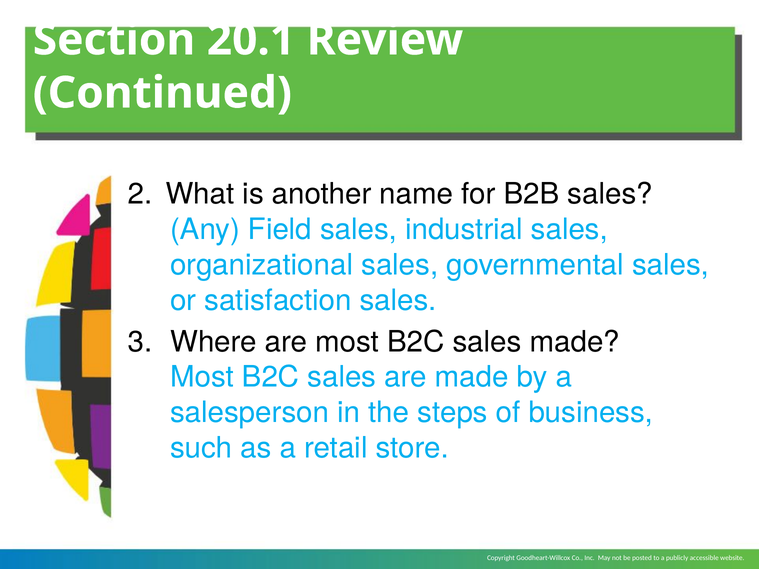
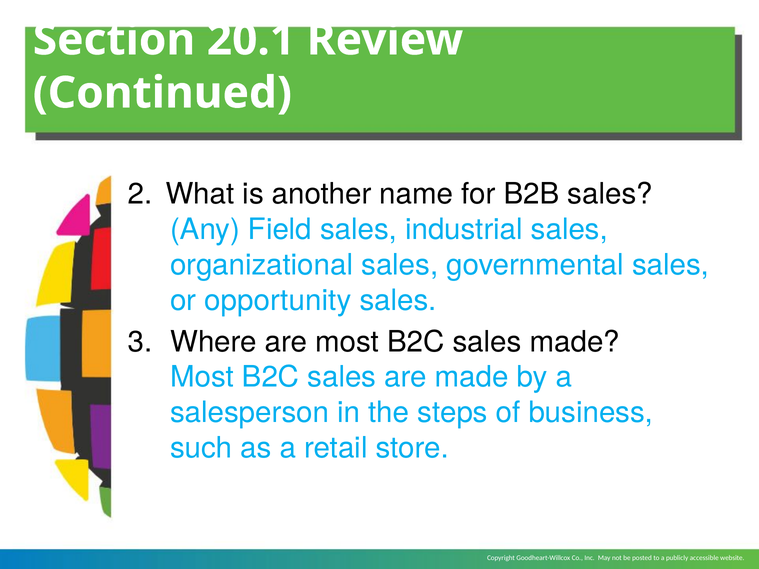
satisfaction: satisfaction -> opportunity (278, 301)
